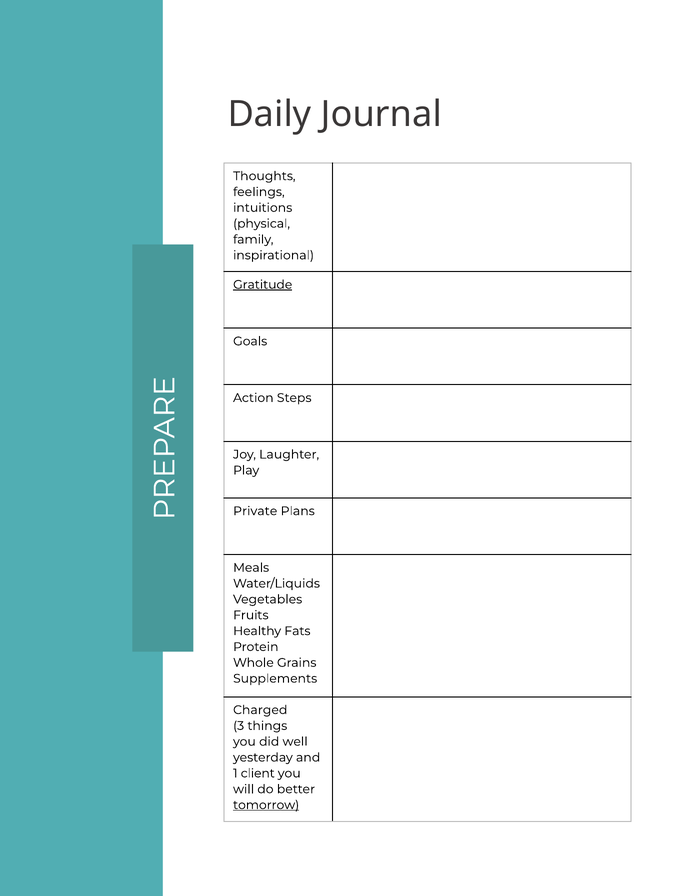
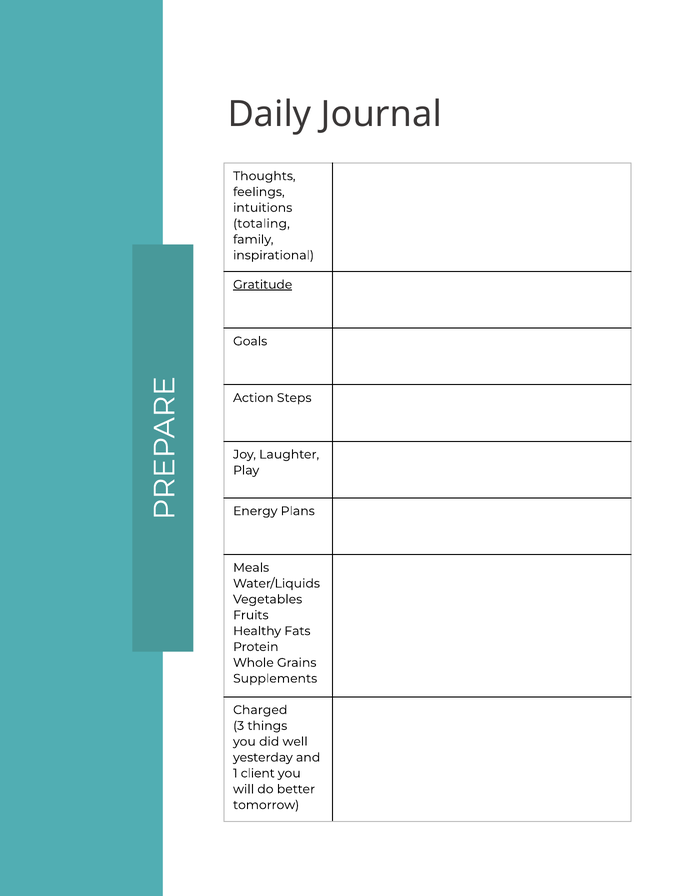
physical: physical -> totaling (261, 223)
Private: Private -> Energy (255, 511)
tomorrow underline: present -> none (266, 805)
